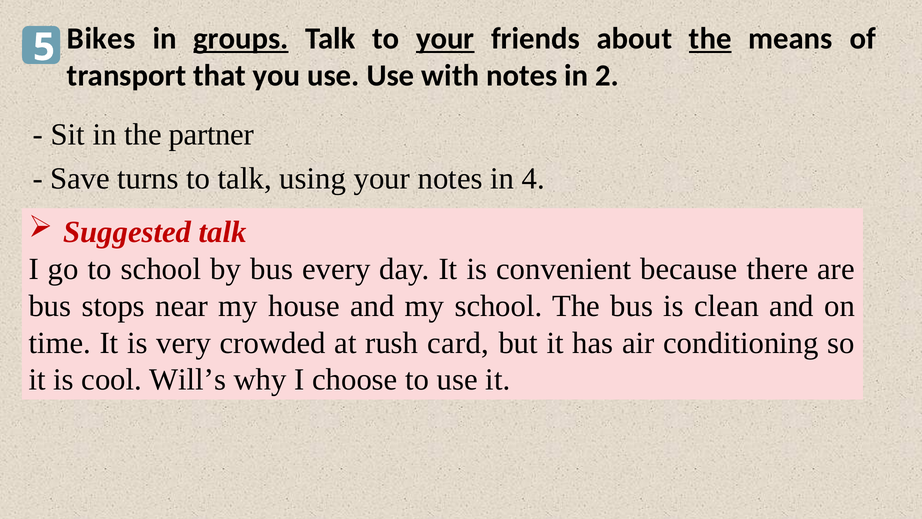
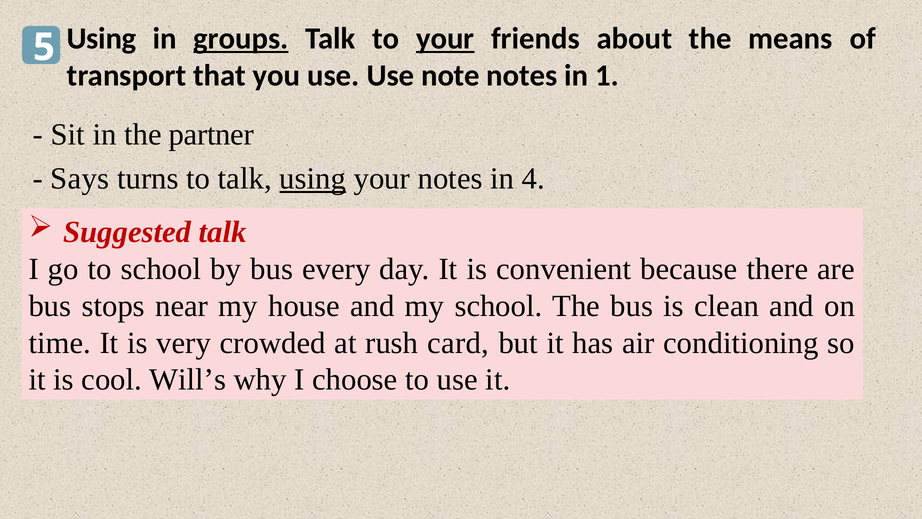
Bikes: Bikes -> Using (101, 39)
the underline: present -> none (710, 39)
with: with -> note (450, 75)
2: 2 -> 1 (607, 75)
Save: Save -> Says (80, 179)
using underline: none -> present (313, 179)
